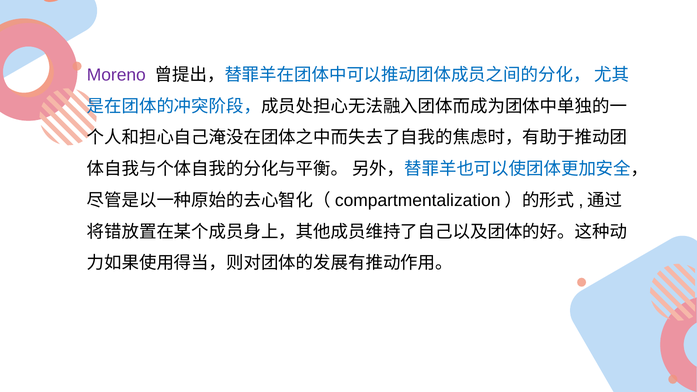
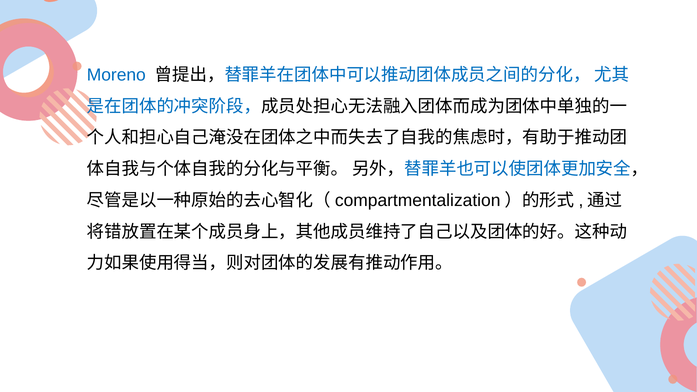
Moreno colour: purple -> blue (116, 75)
